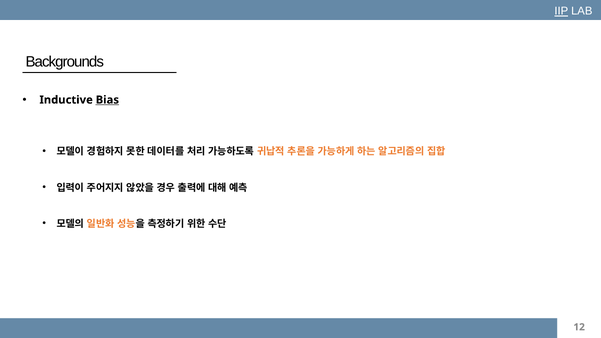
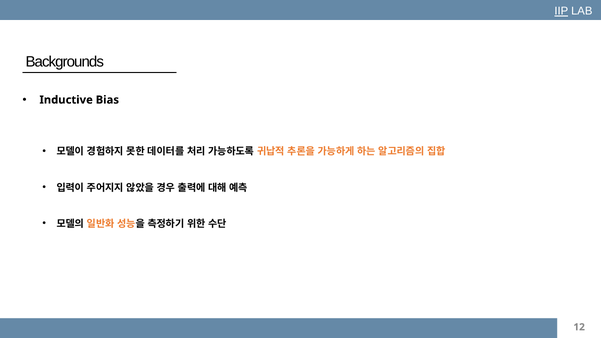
Bias underline: present -> none (107, 100)
